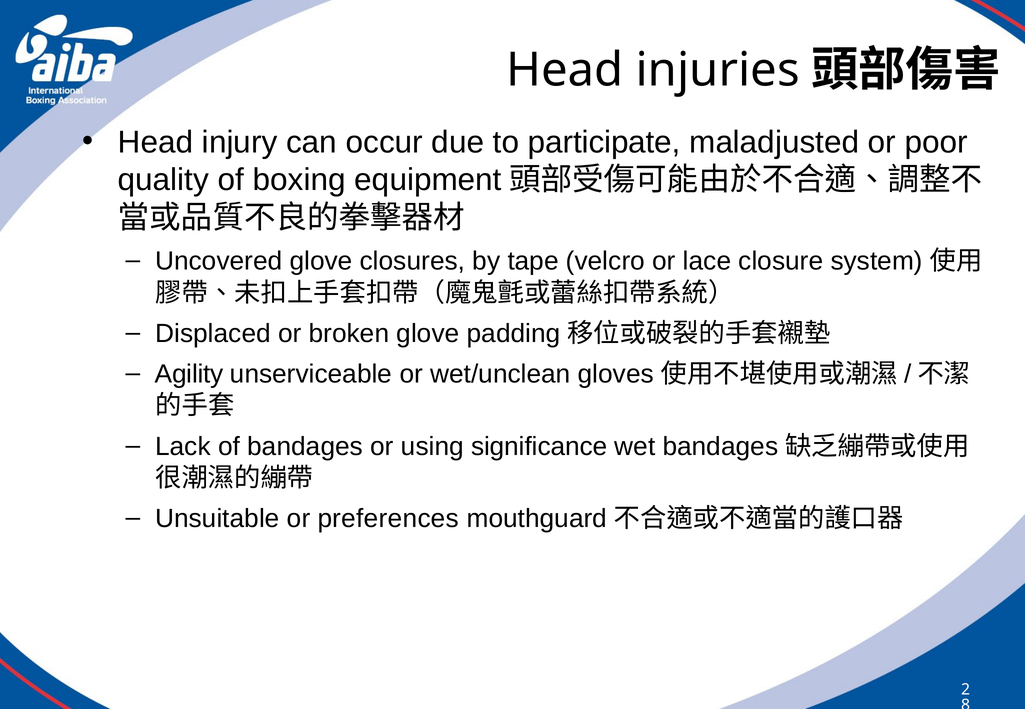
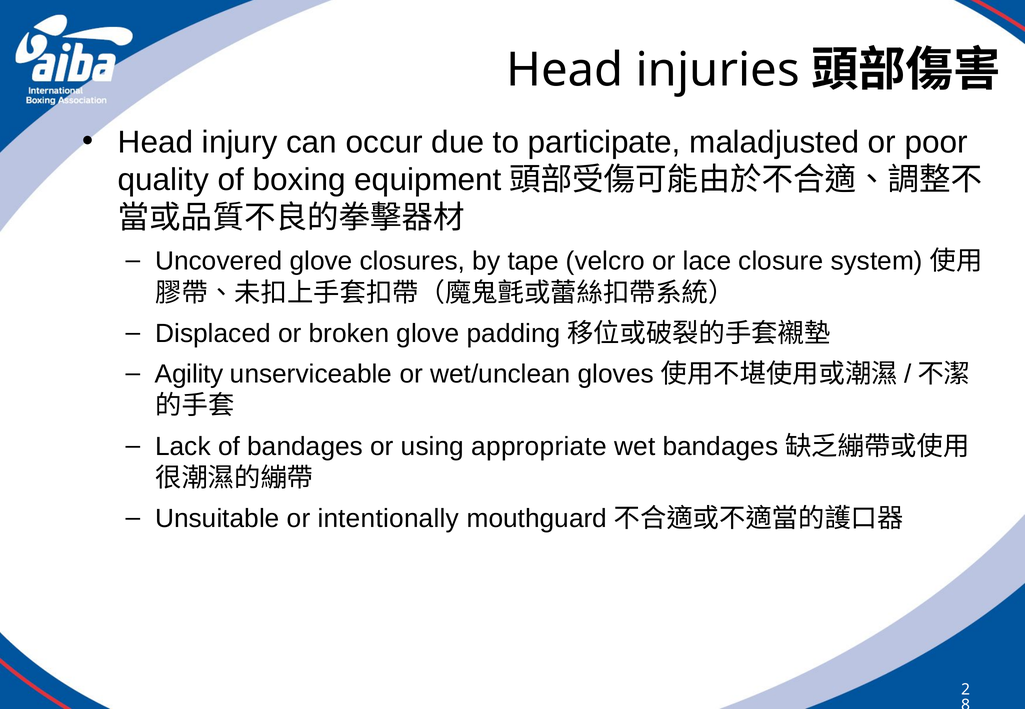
significance: significance -> appropriate (539, 447)
preferences: preferences -> intentionally (388, 519)
